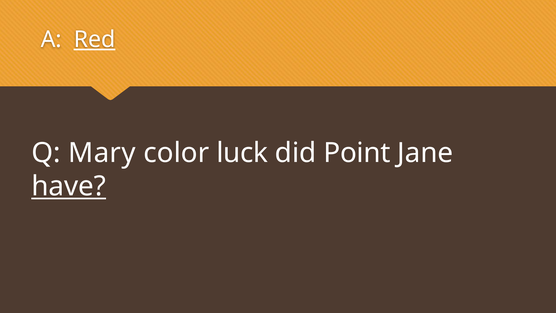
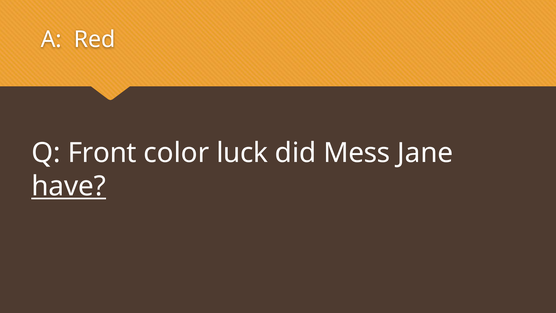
Red underline: present -> none (95, 40)
Mary: Mary -> Front (102, 153)
Point: Point -> Mess (357, 153)
